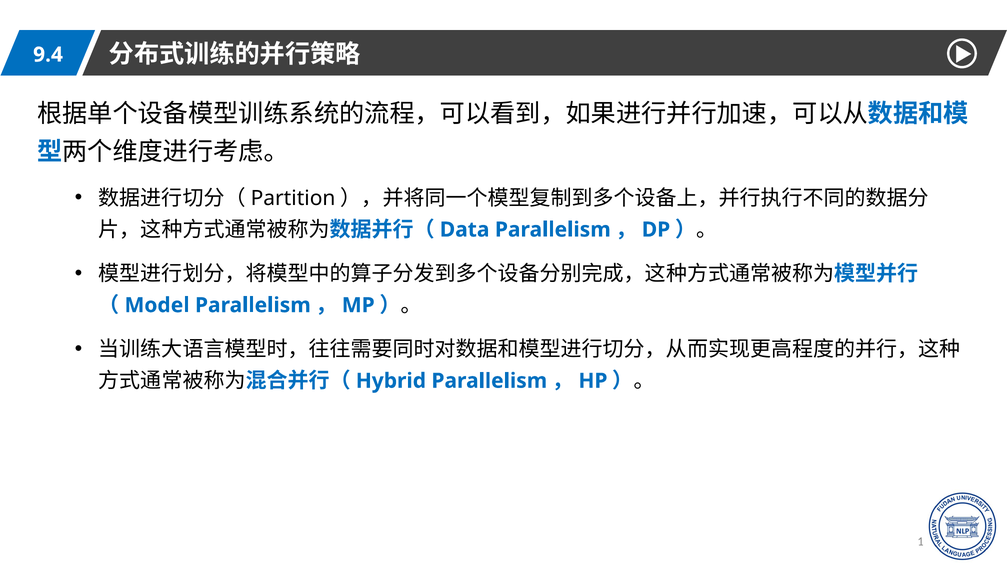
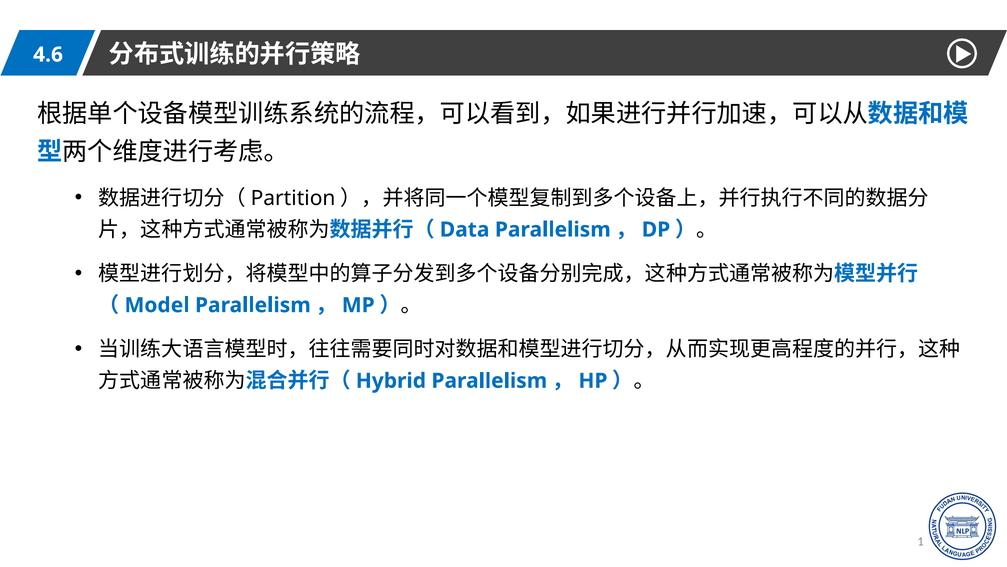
9.4: 9.4 -> 4.6 (48, 55)
